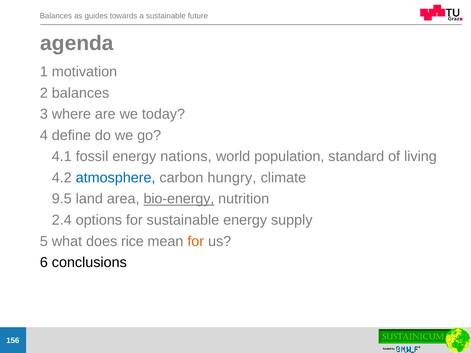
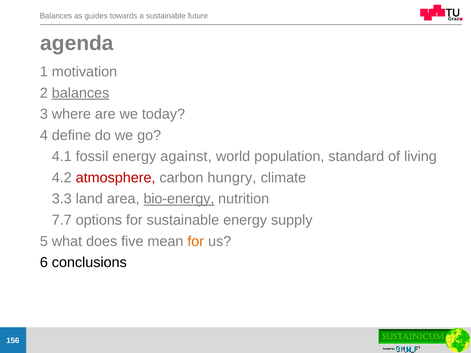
balances underline: none -> present (81, 93)
nations: nations -> against (186, 157)
atmosphere colour: blue -> red (116, 178)
9.5: 9.5 -> 3.3 (62, 199)
2.4: 2.4 -> 7.7 (62, 220)
rice: rice -> five (132, 241)
